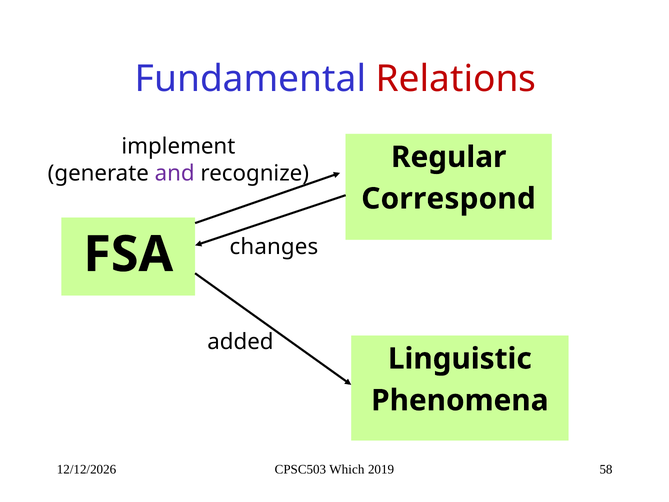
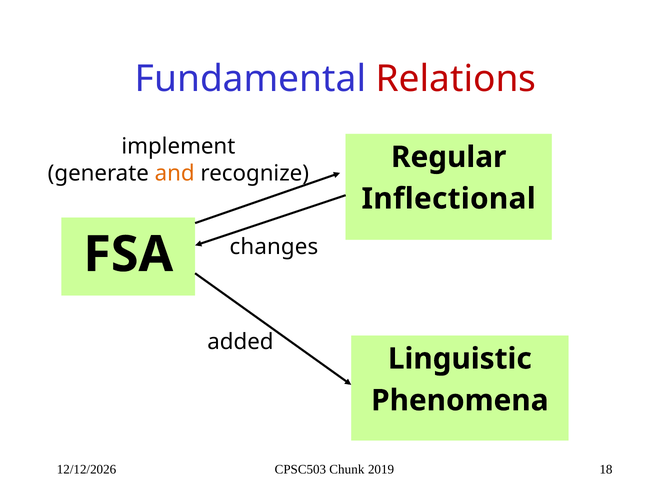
and colour: purple -> orange (175, 173)
Correspond: Correspond -> Inflectional (449, 199)
Which: Which -> Chunk (347, 469)
58: 58 -> 18 (606, 469)
